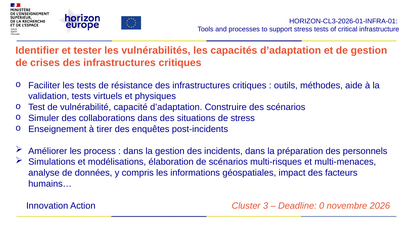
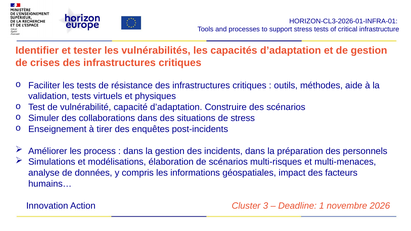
0: 0 -> 1 (322, 206)
